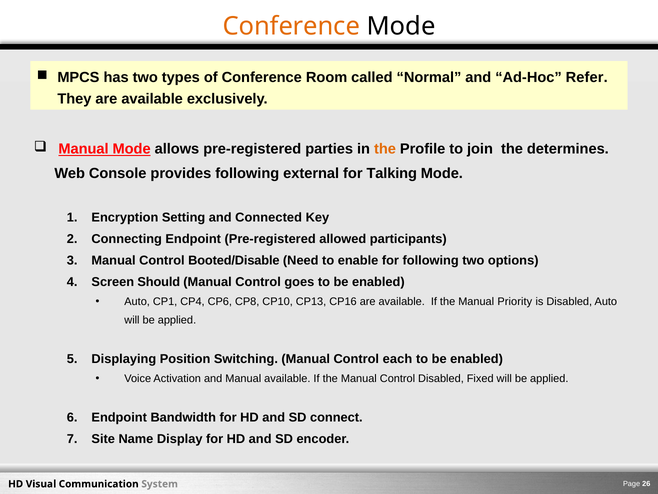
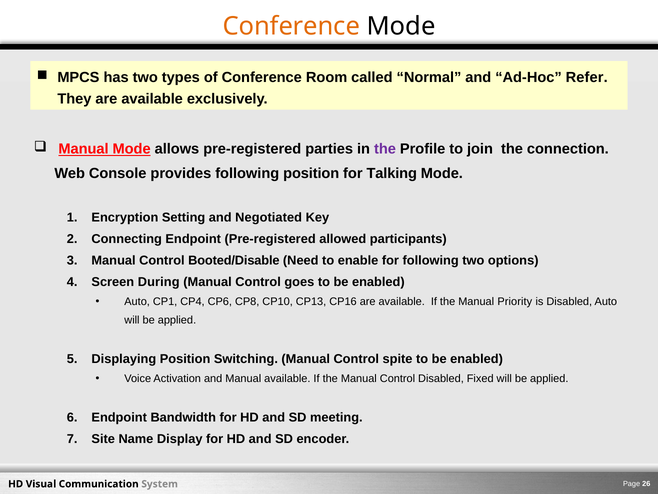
the colour: orange -> purple (385, 149)
determines: determines -> connection (568, 149)
following external: external -> position (311, 173)
Connected: Connected -> Negotiated (269, 217)
Should: Should -> During (159, 282)
each: each -> spite (398, 359)
connect: connect -> meeting (336, 417)
